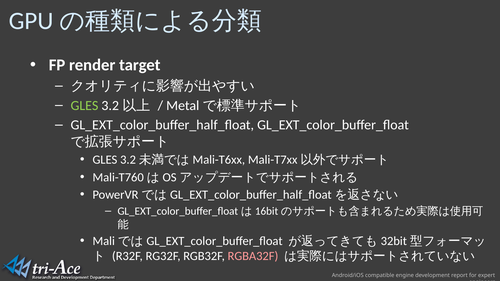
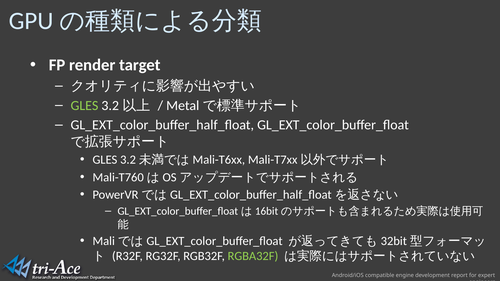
RGBA32F colour: pink -> light green (253, 256)
